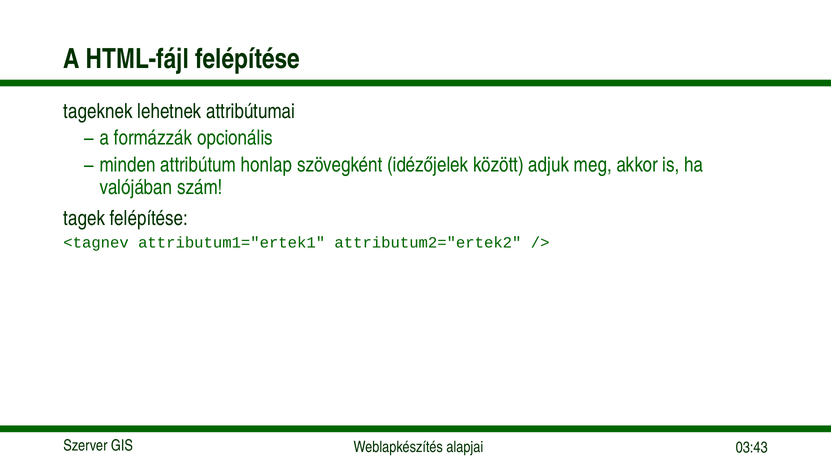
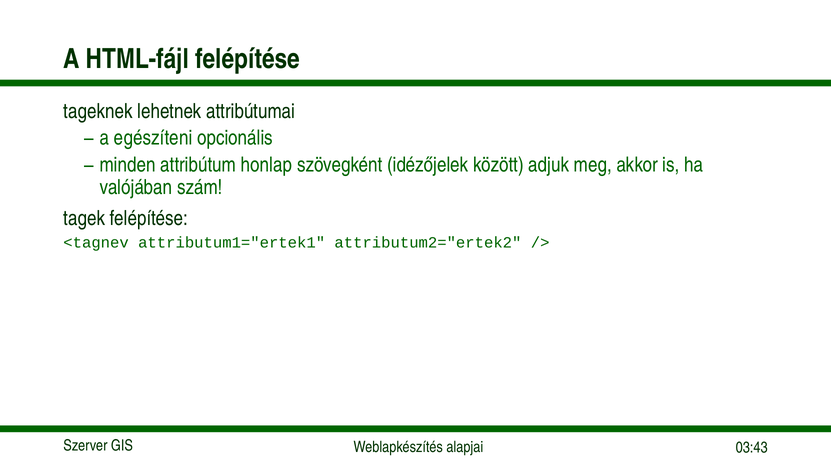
formázzák: formázzák -> egészíteni (153, 138)
